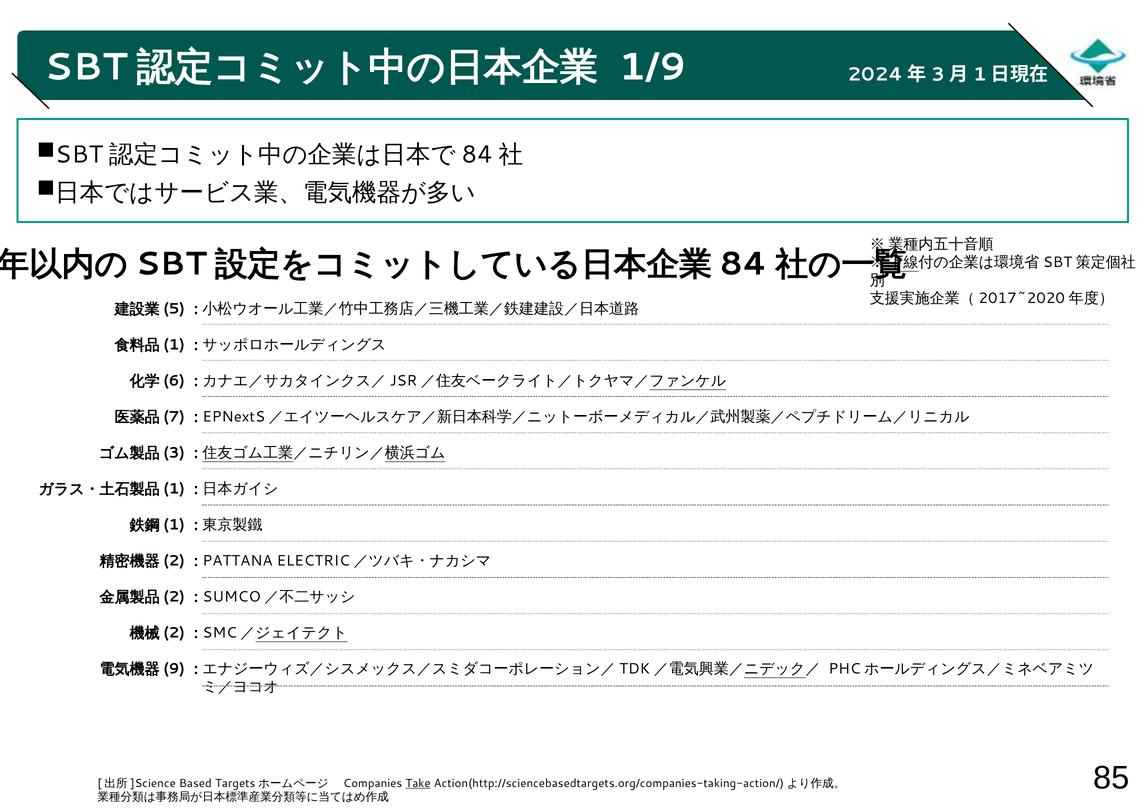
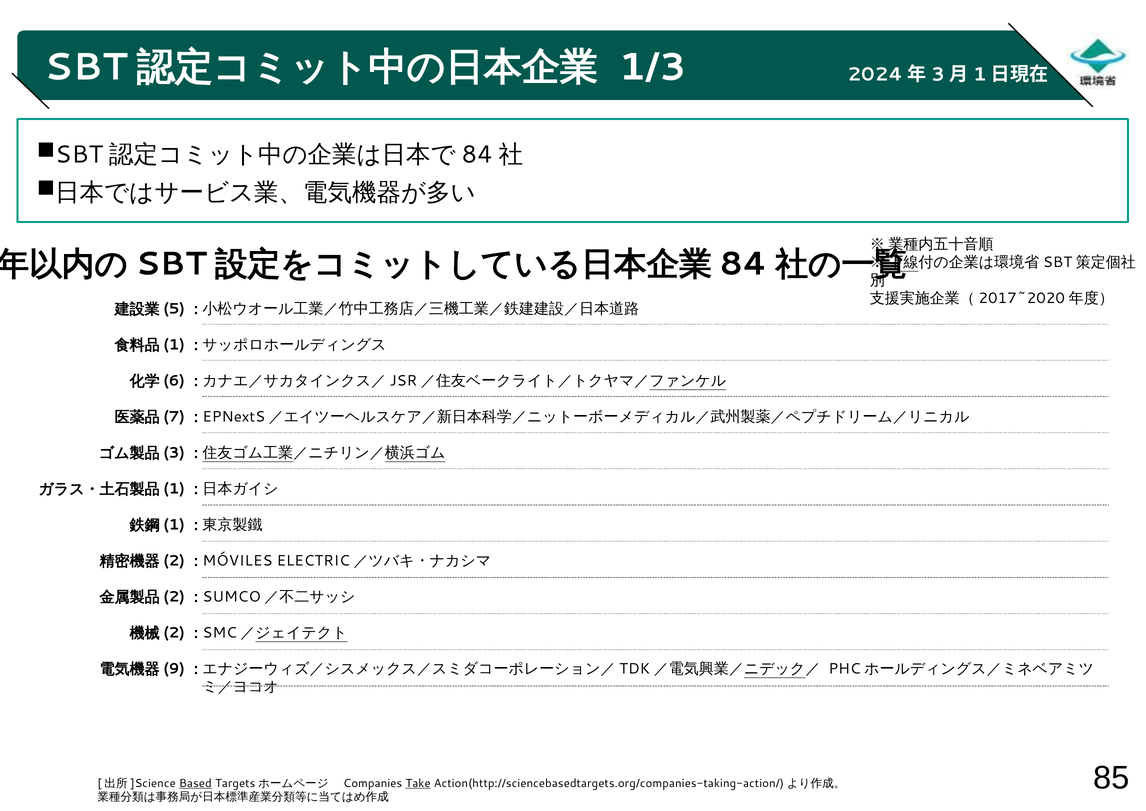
1/9: 1/9 -> 1/3 (652, 67)
PATTANA: PATTANA -> MÓVILES (237, 560)
Based underline: none -> present (195, 783)
